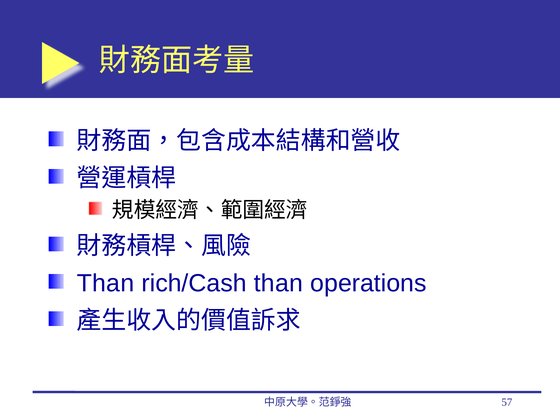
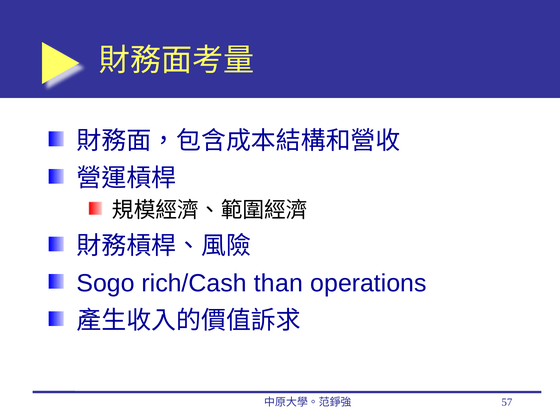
Than: Than -> Sogo (106, 283)
